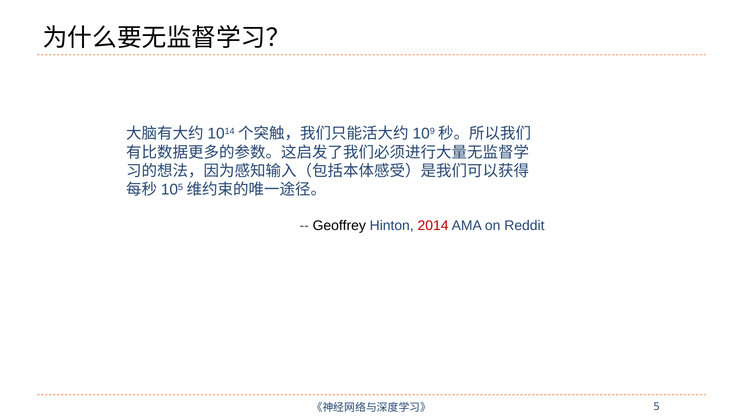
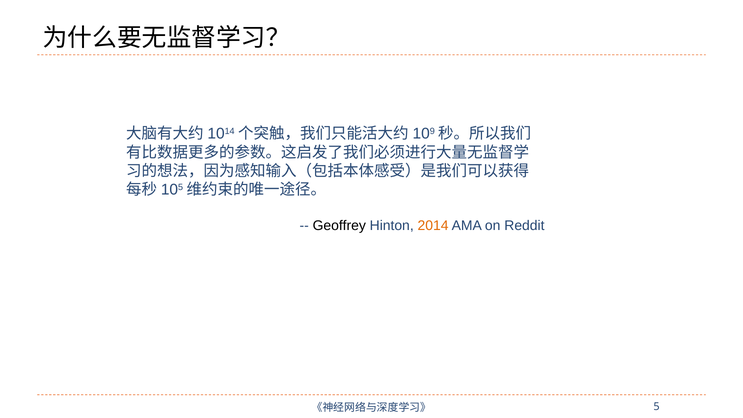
2014 colour: red -> orange (433, 226)
